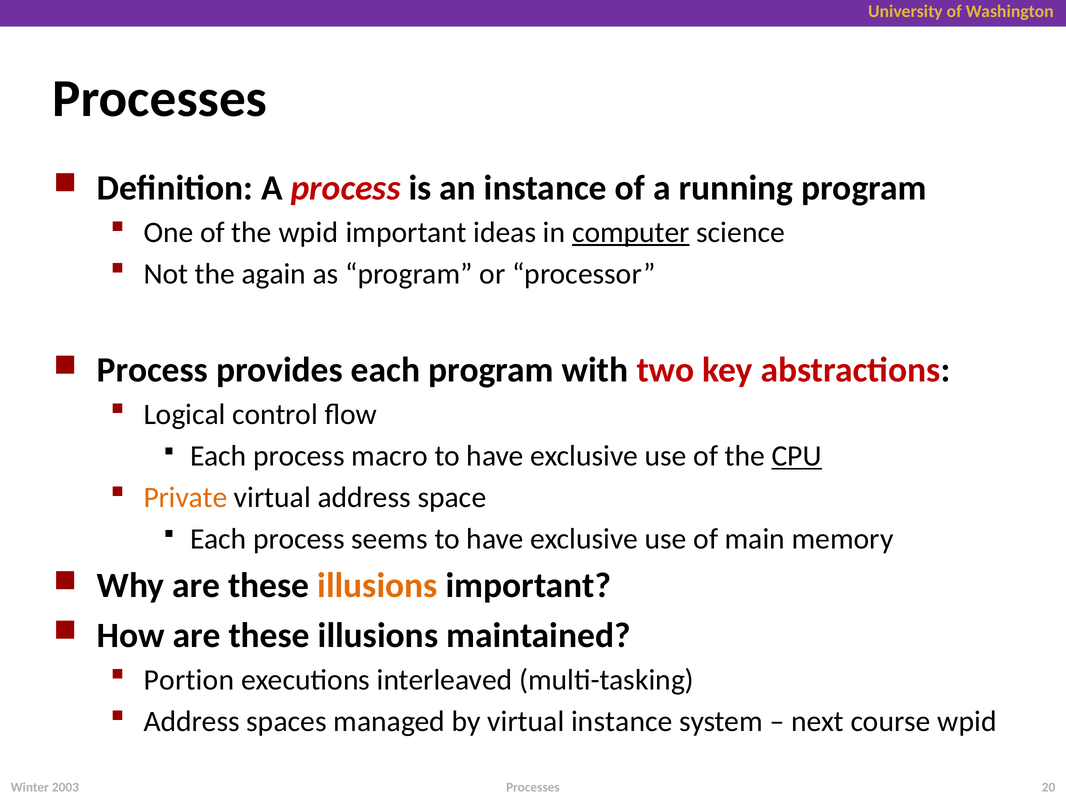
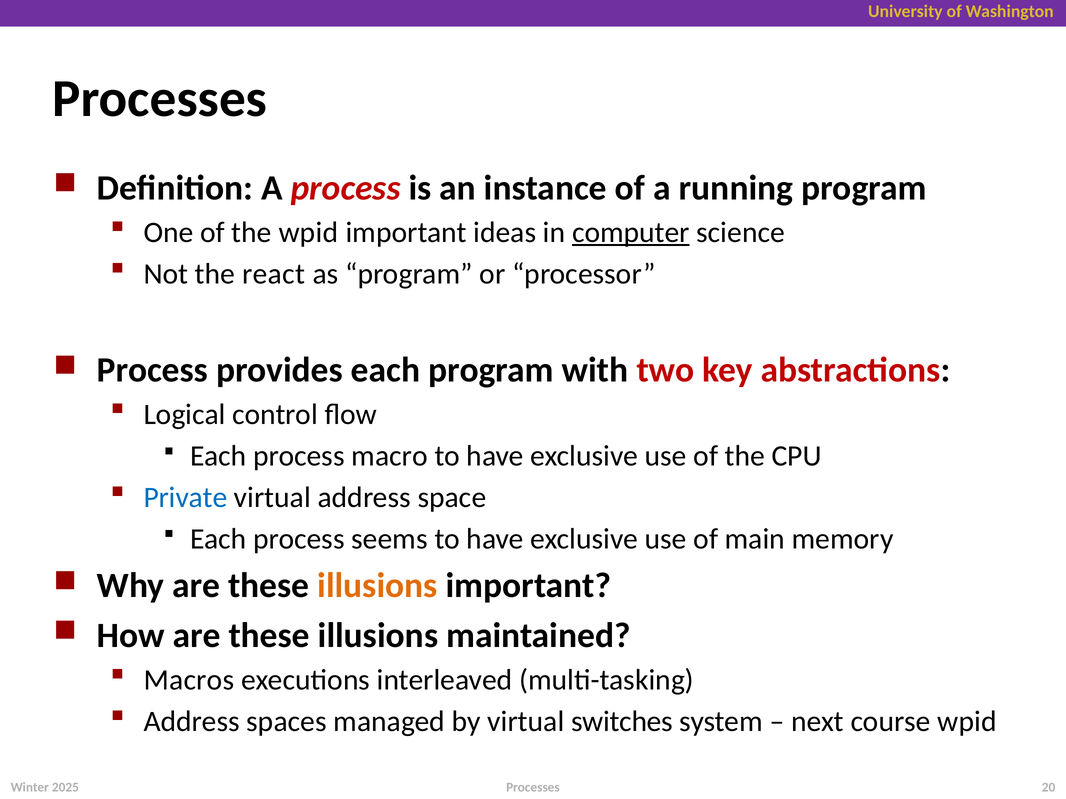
again: again -> react (274, 274)
CPU underline: present -> none (797, 456)
Private colour: orange -> blue (185, 498)
Portion: Portion -> Macros (189, 680)
virtual instance: instance -> switches (622, 722)
2003: 2003 -> 2025 (65, 788)
